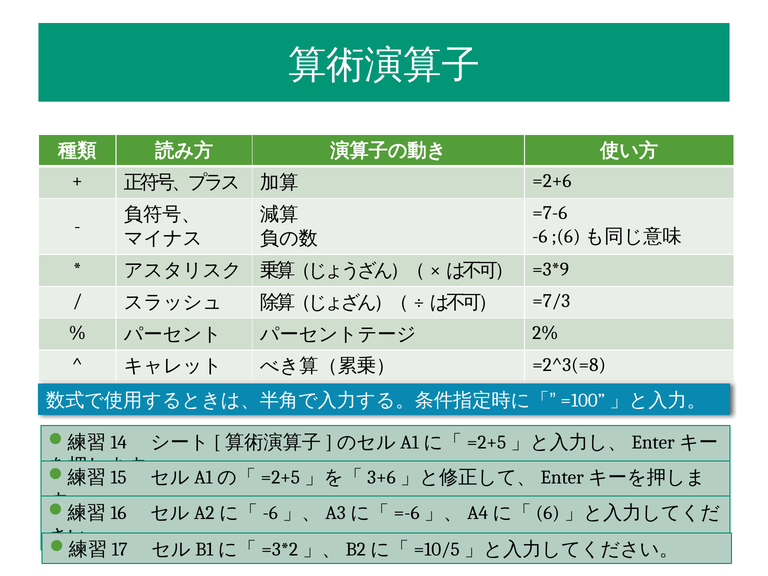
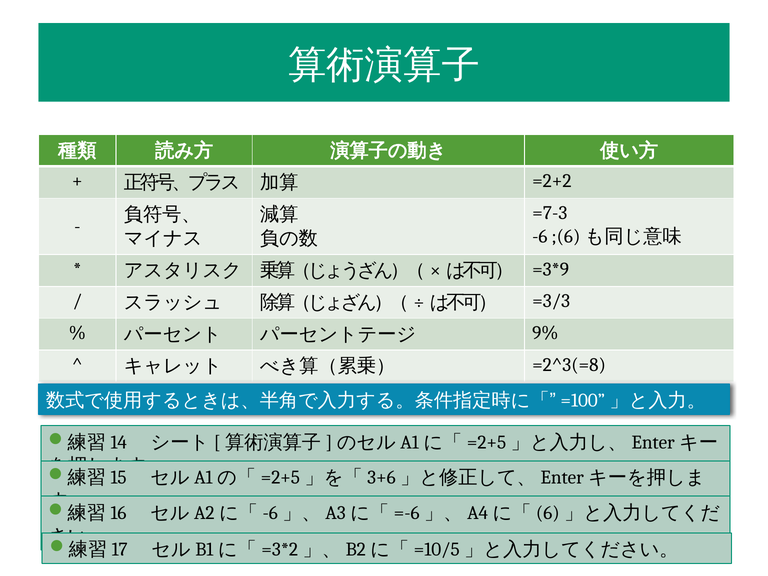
=2+6: =2+6 -> =2+2 (552, 181)
=7-6: =7-6 -> =7-3 (550, 213)
=7/3: =7/3 -> =3/3 (551, 301)
2%: 2% -> 9% (545, 333)
